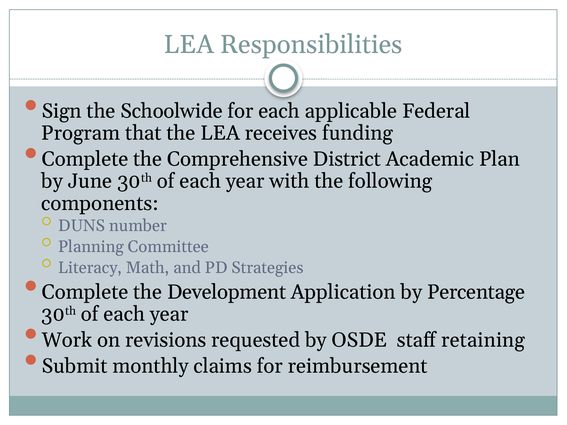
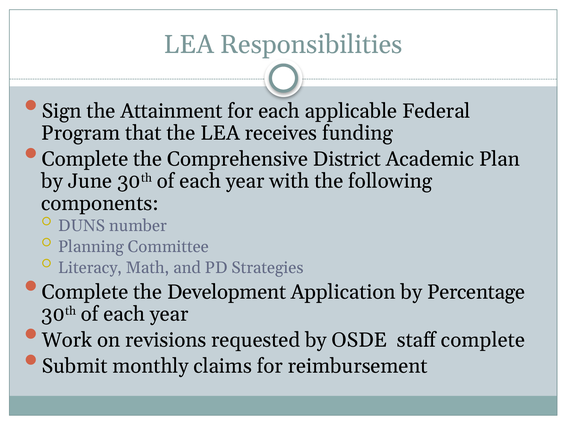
Schoolwide: Schoolwide -> Attainment (172, 111)
staff retaining: retaining -> complete (483, 340)
